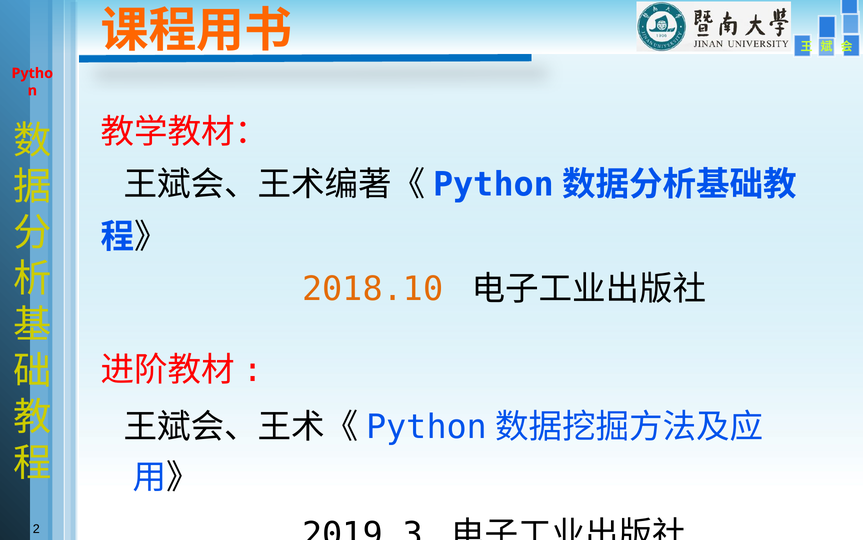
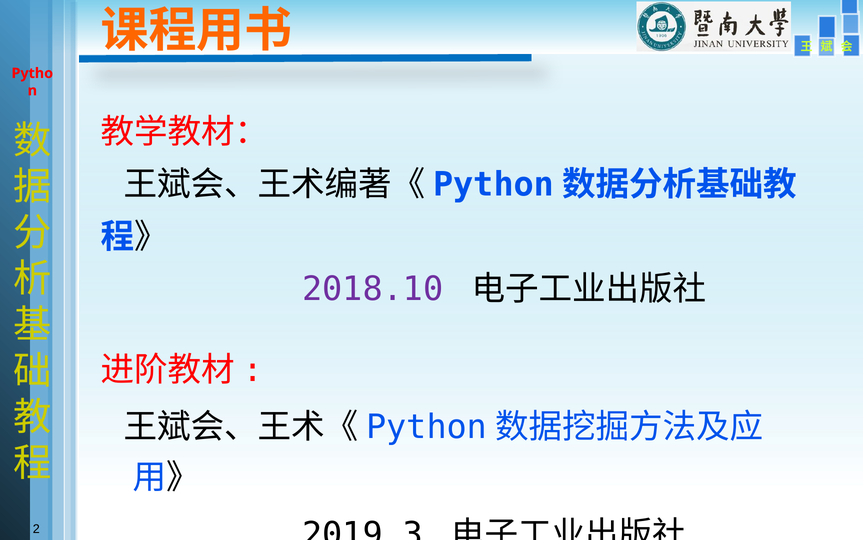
2018.10 colour: orange -> purple (373, 289)
